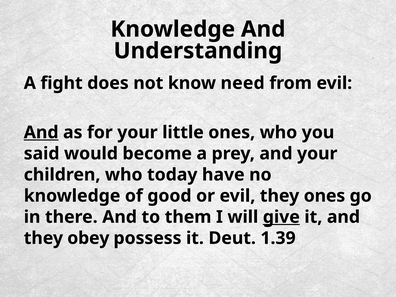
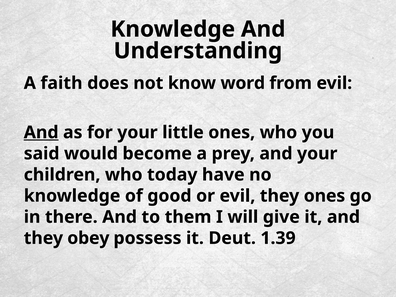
fight: fight -> faith (62, 83)
need: need -> word (243, 83)
give underline: present -> none (281, 217)
